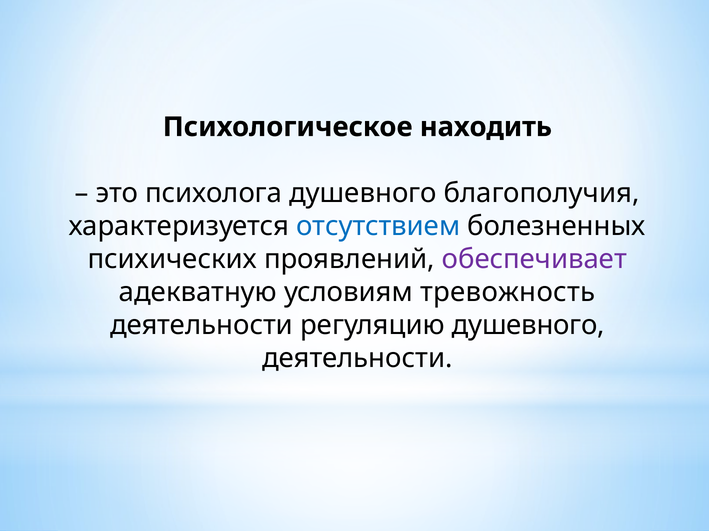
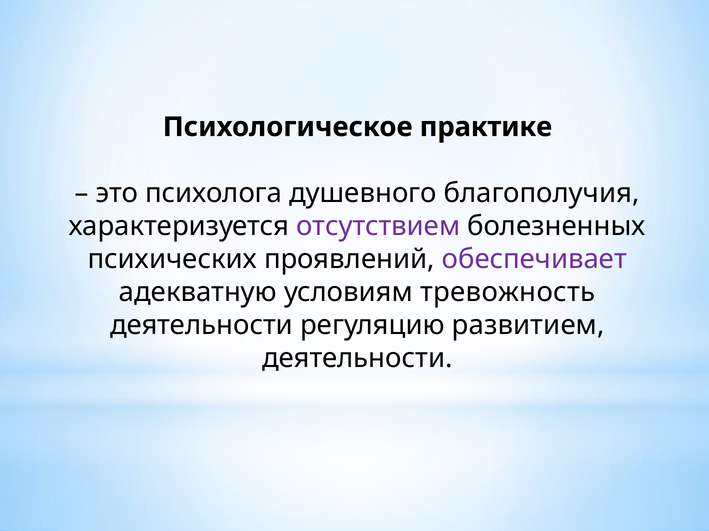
находить: находить -> практике (486, 127)
отсутствием colour: blue -> purple (378, 226)
регуляцию душевного: душевного -> развитием (528, 326)
